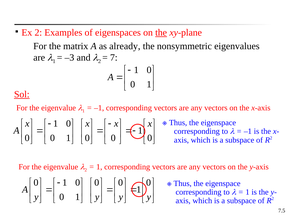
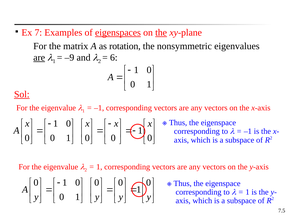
Ex 2: 2 -> 7 (38, 33)
eigenspaces underline: none -> present (118, 33)
already: already -> rotation (125, 46)
are underline: none -> present (39, 58)
–3: –3 -> –9 (69, 58)
7: 7 -> 6 (114, 58)
